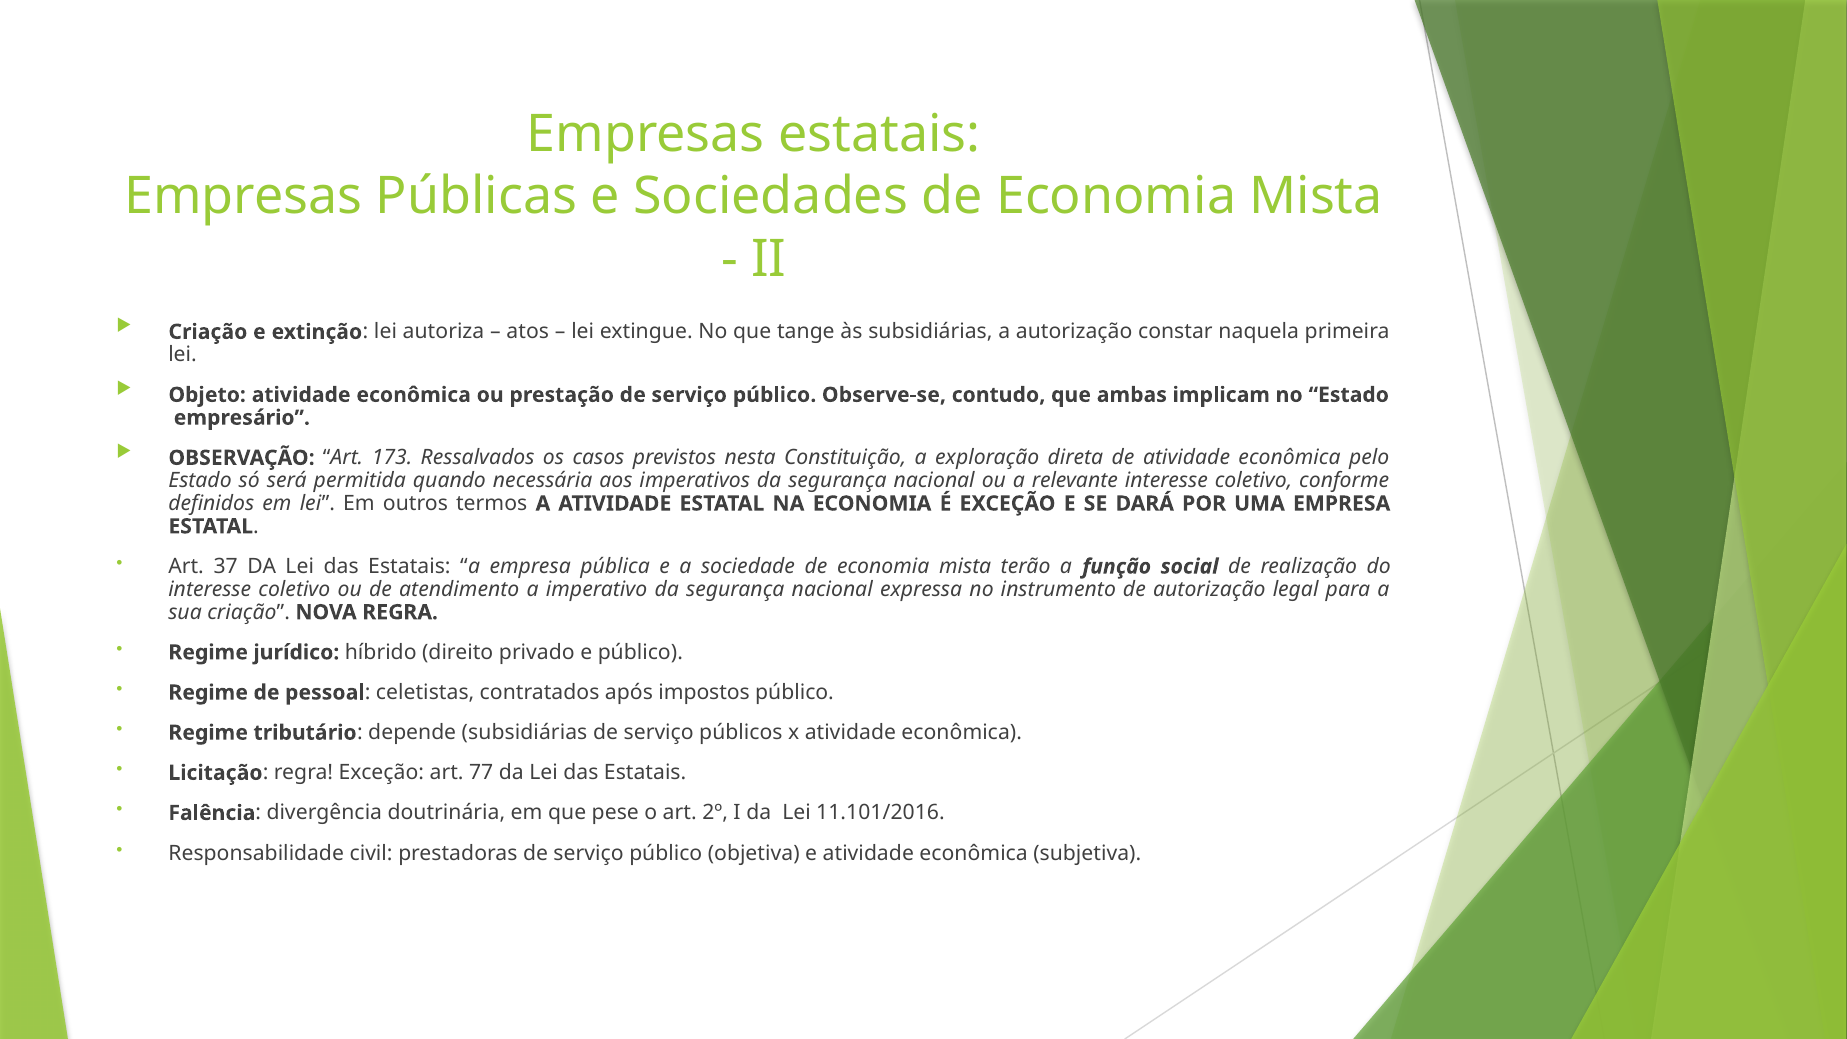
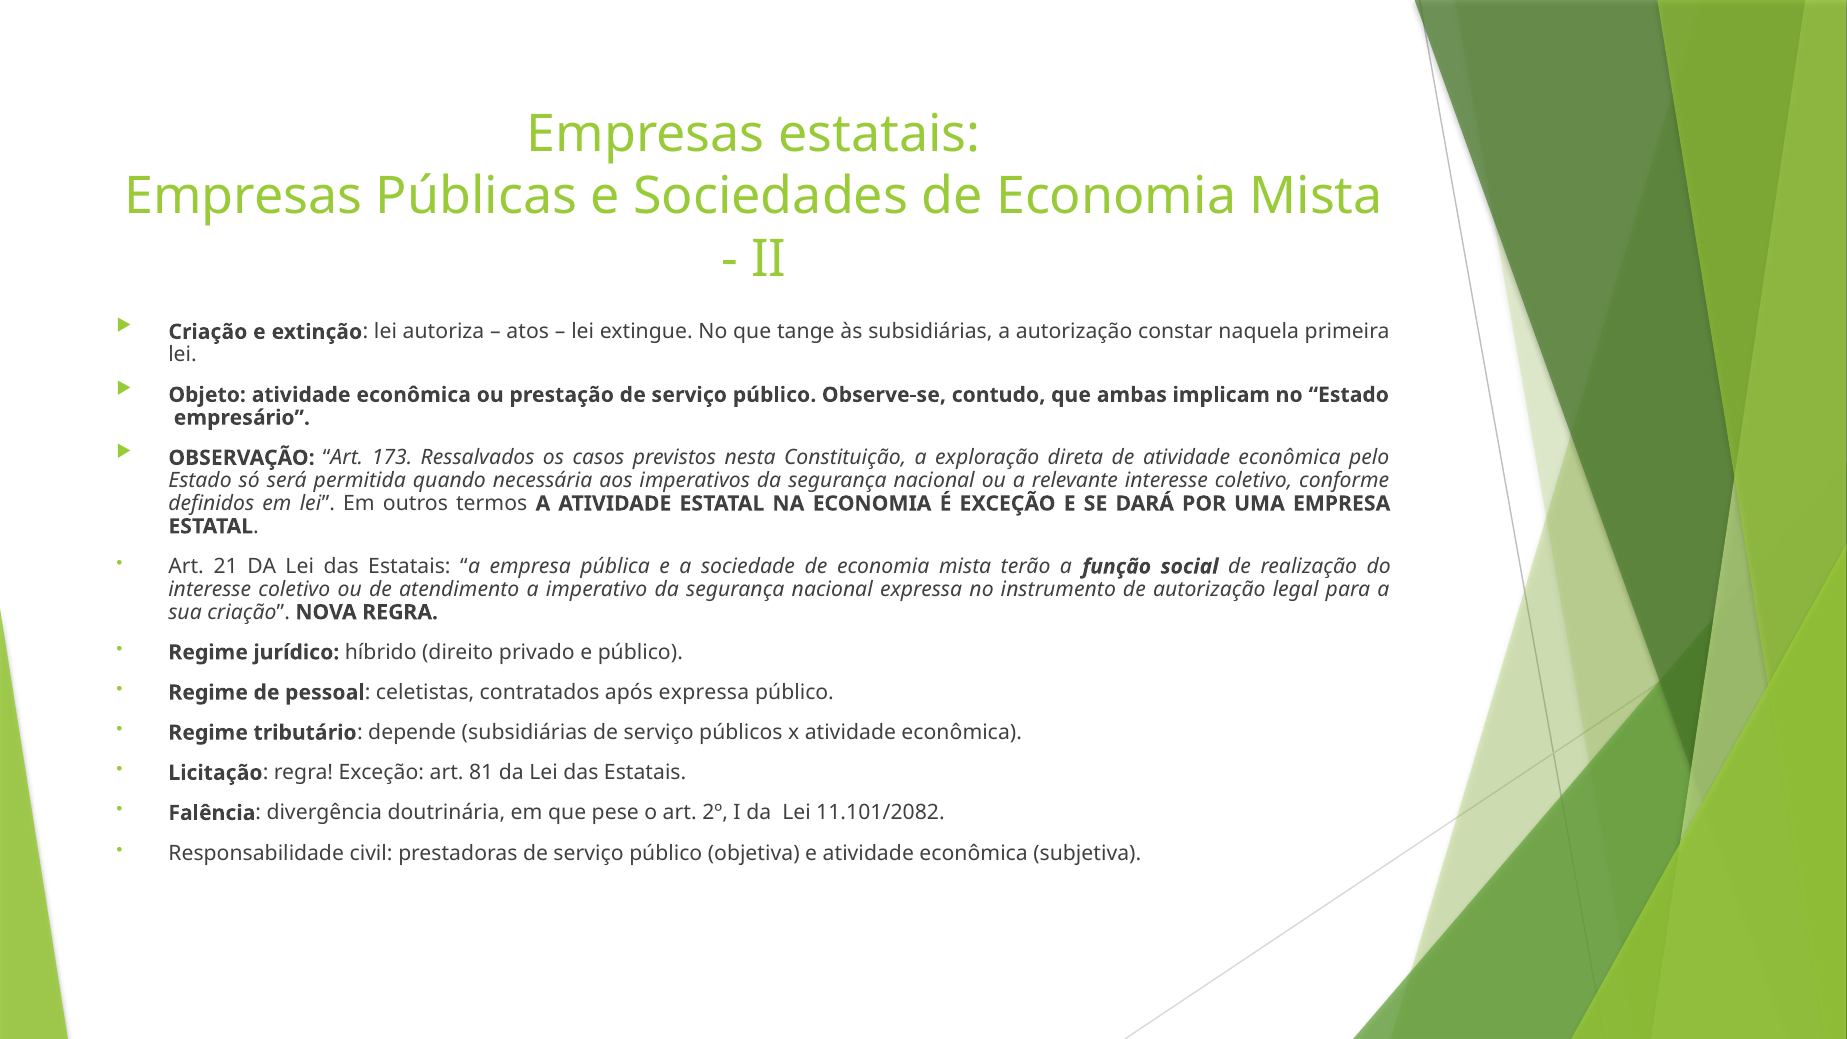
37: 37 -> 21 (226, 567)
após impostos: impostos -> expressa (704, 693)
77: 77 -> 81 (481, 773)
11.101/2016: 11.101/2016 -> 11.101/2082 (880, 813)
